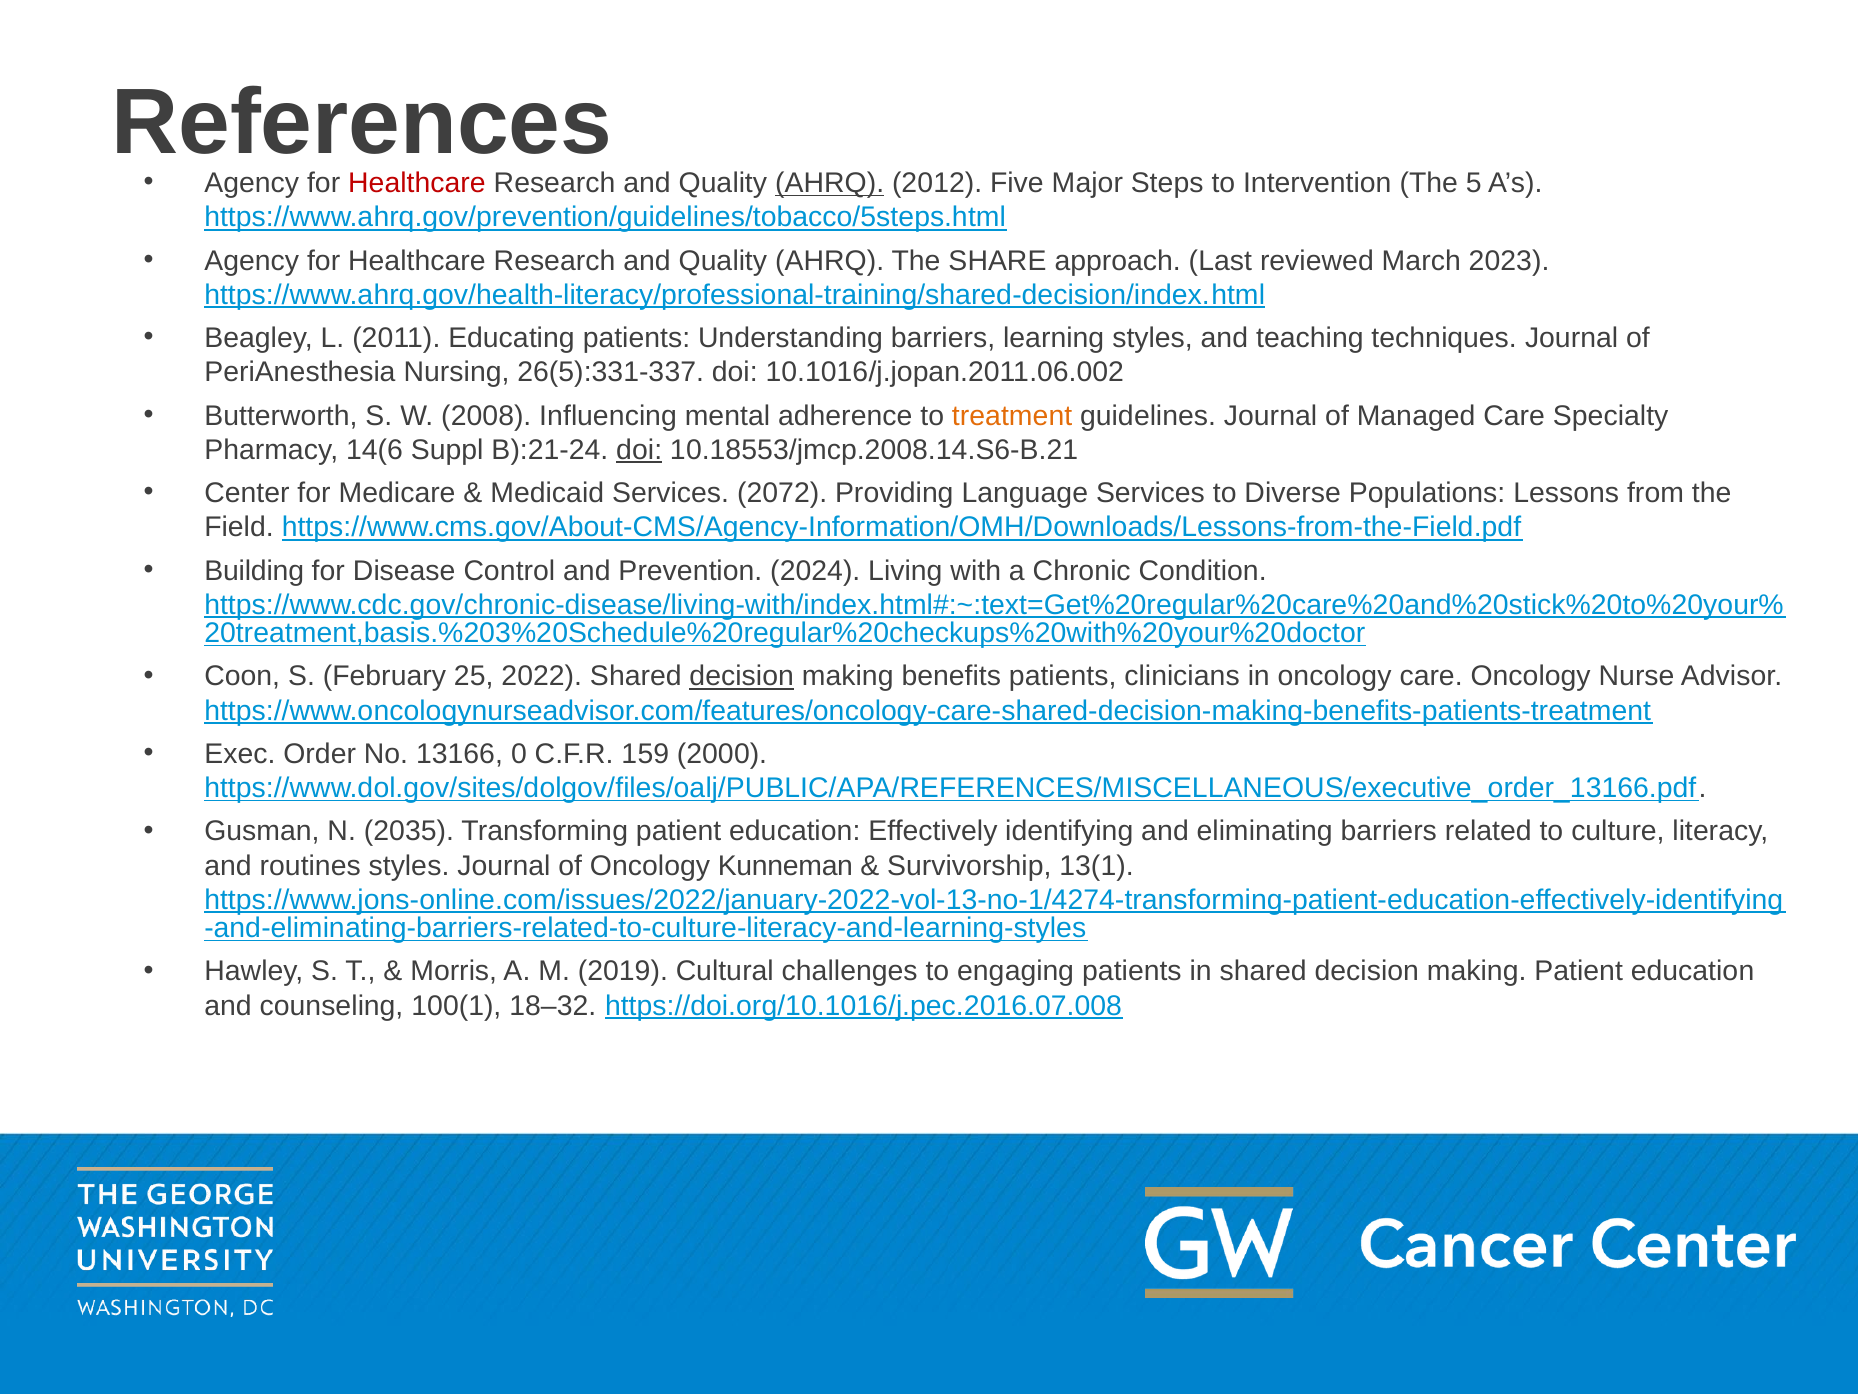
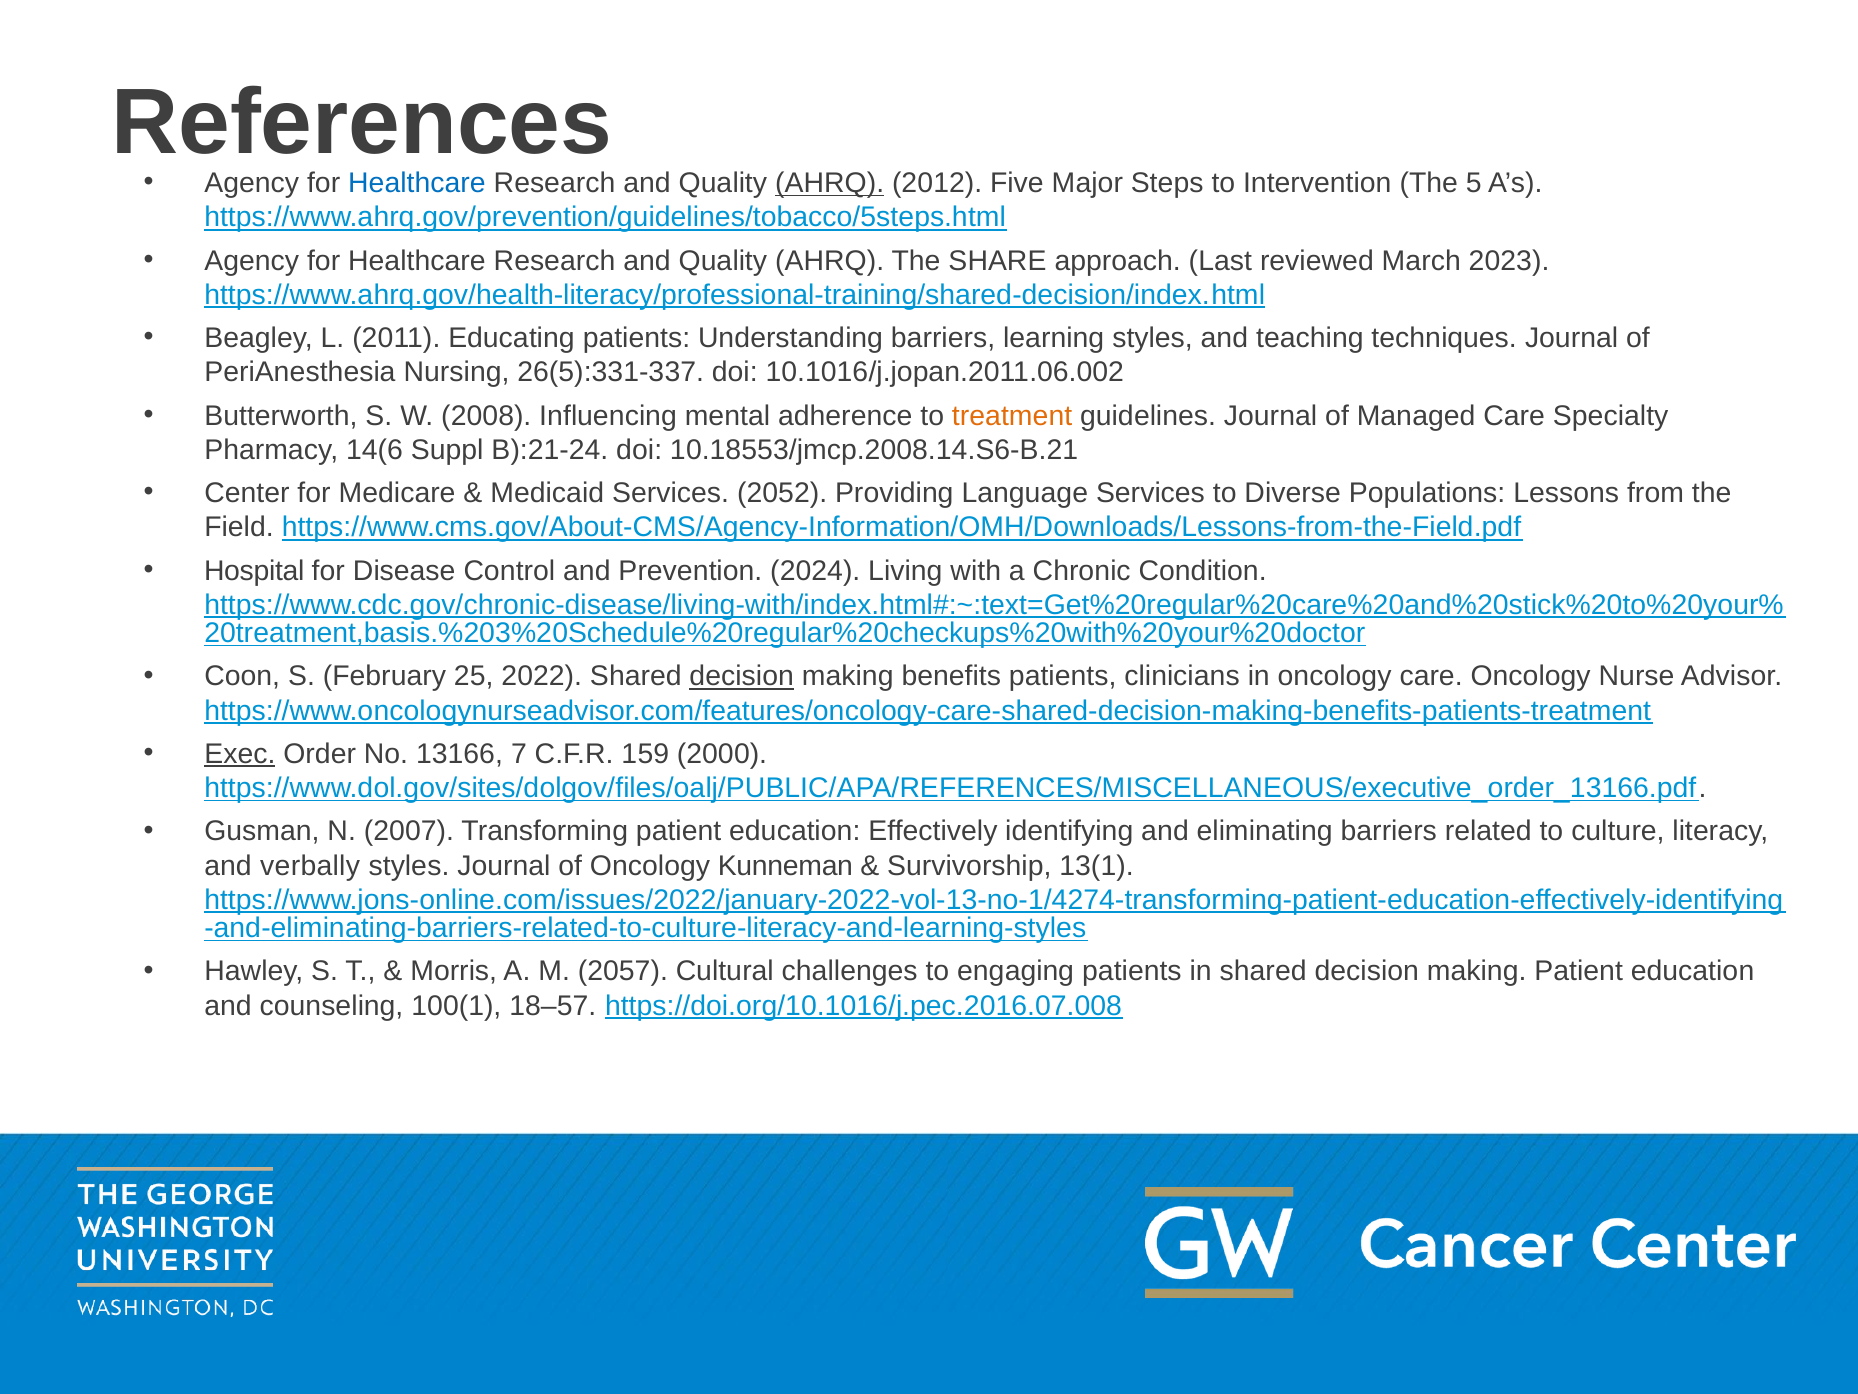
Healthcare colour: red -> blue (417, 183)
doi underline: present -> none (639, 450)
2072: 2072 -> 2052 (782, 493)
Building: Building -> Hospital (254, 570)
Exec underline: none -> present (240, 754)
0: 0 -> 7 (519, 754)
2035: 2035 -> 2007 (409, 831)
routines: routines -> verbally (310, 865)
2019: 2019 -> 2057 (623, 971)
18–32: 18–32 -> 18–57 (553, 1005)
